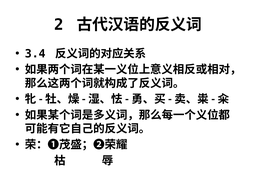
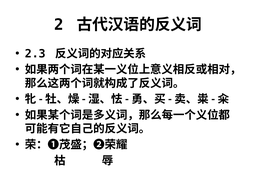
3.4: 3.4 -> 2.3 (35, 54)
